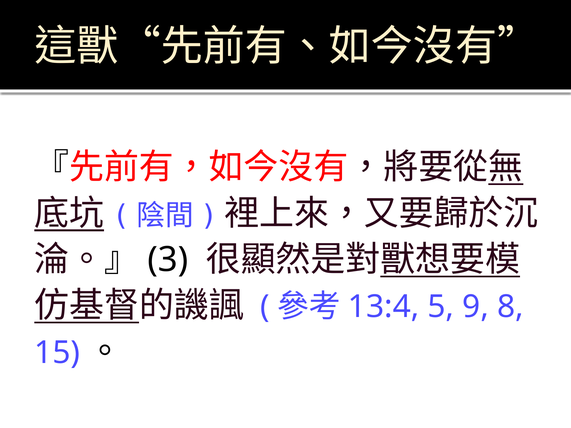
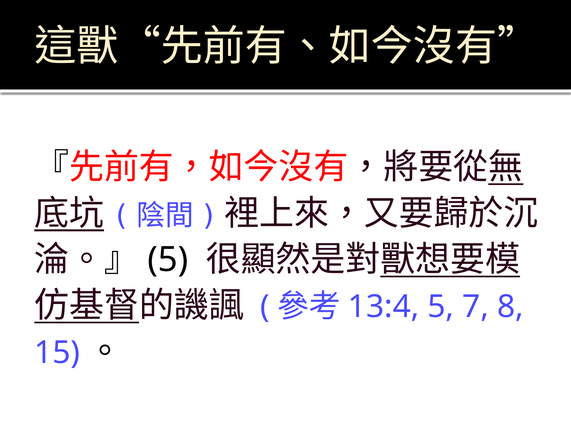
3: 3 -> 5 (168, 260)
9: 9 -> 7 (476, 307)
